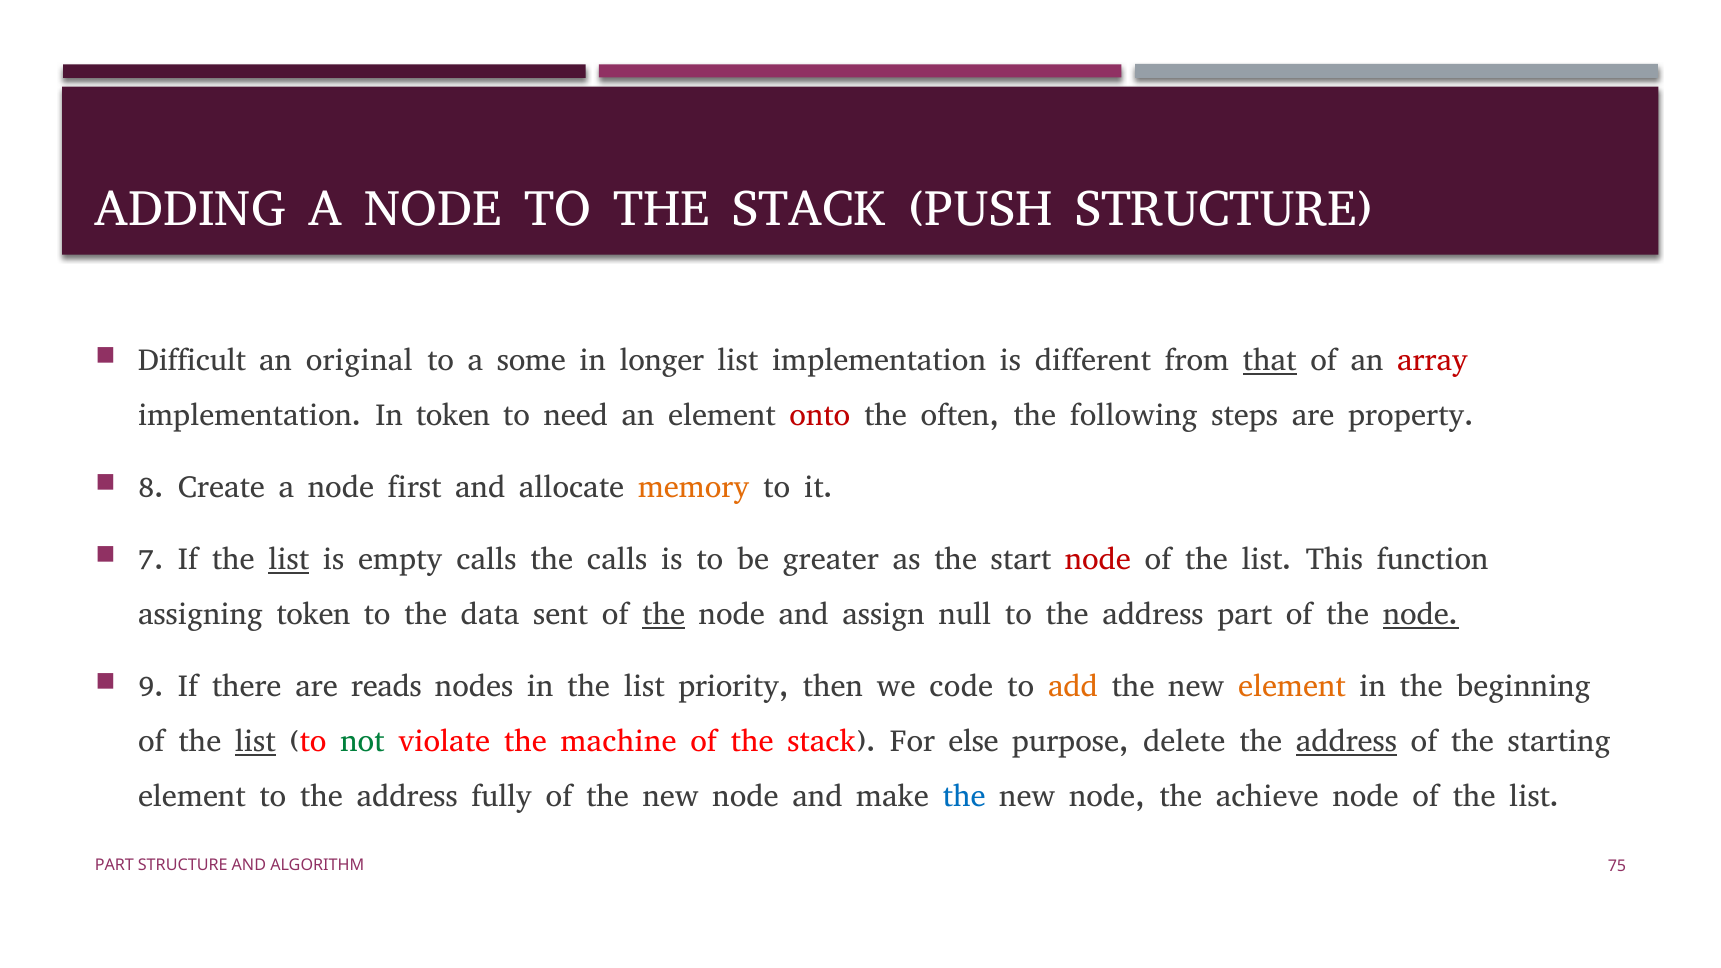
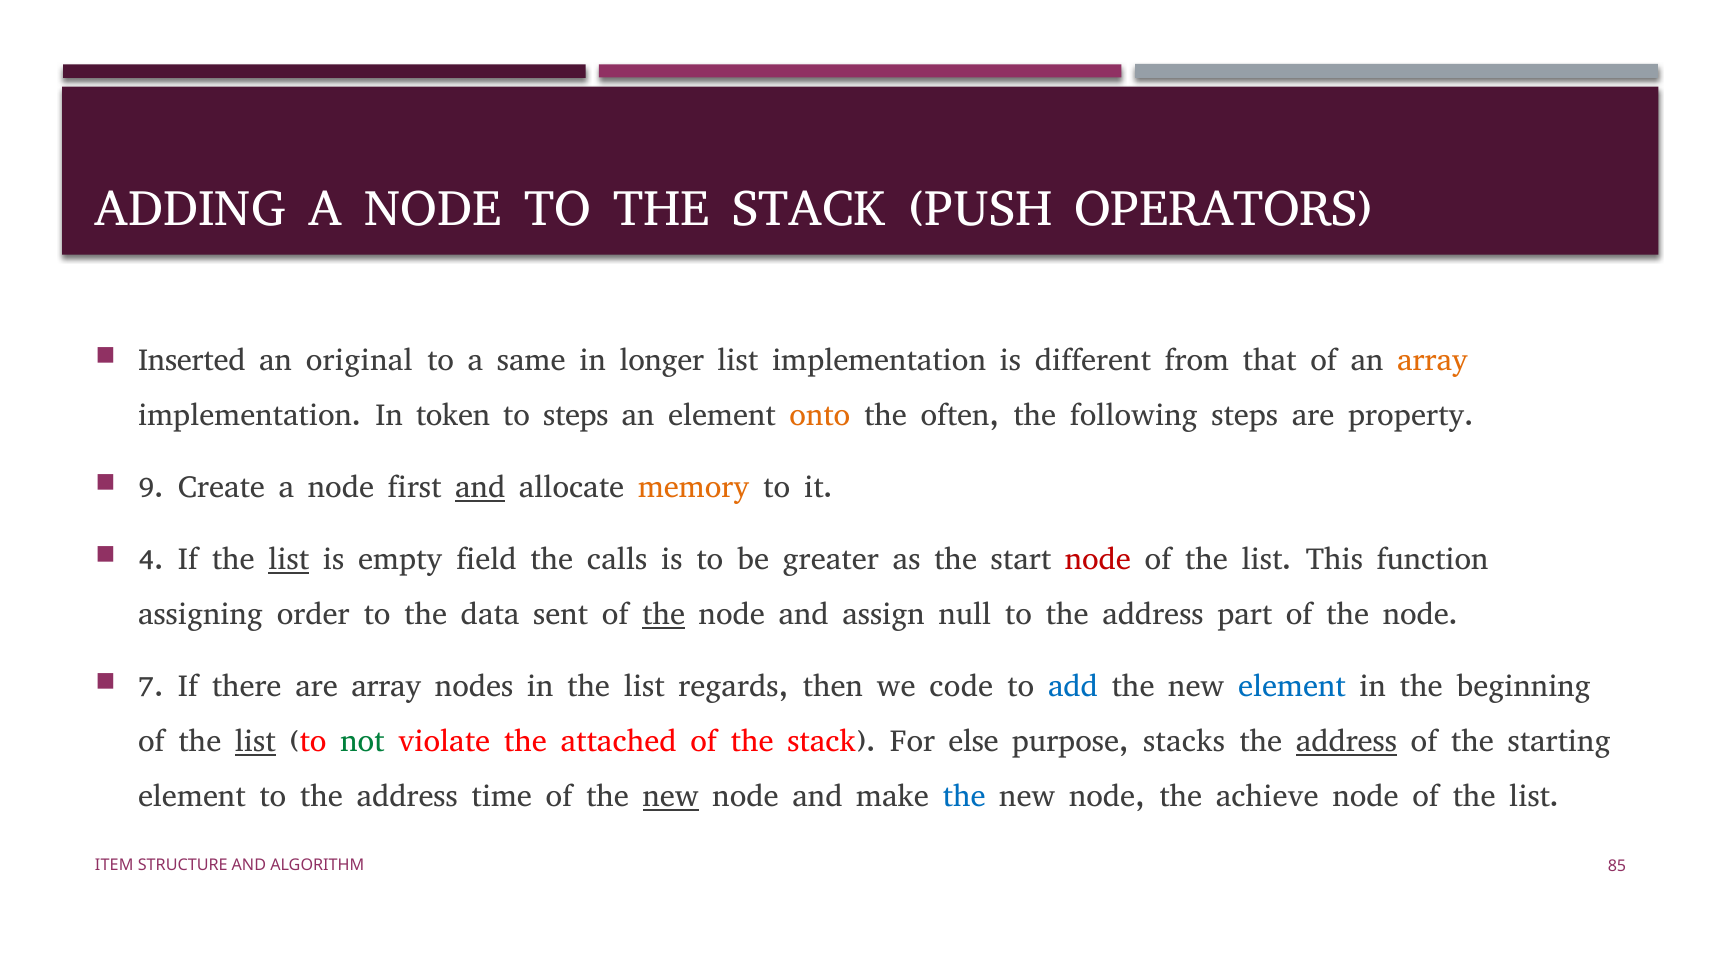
PUSH STRUCTURE: STRUCTURE -> OPERATORS (1224, 209)
Difficult: Difficult -> Inserted (192, 361)
some: some -> same (531, 361)
that underline: present -> none (1270, 361)
array colour: red -> orange (1433, 361)
to need: need -> steps (576, 416)
onto colour: red -> orange (820, 416)
8: 8 -> 9 (151, 488)
and underline: none -> present (480, 488)
7: 7 -> 4 (151, 560)
empty calls: calls -> field (486, 560)
assigning token: token -> order (313, 615)
node underline: present -> none (1421, 615)
9: 9 -> 7 (151, 687)
are reads: reads -> array (386, 687)
priority: priority -> regards (734, 687)
add colour: orange -> blue (1073, 687)
element colour: orange -> blue (1292, 687)
machine: machine -> attached (619, 742)
delete: delete -> stacks (1184, 742)
fully: fully -> time (502, 797)
new underline: none -> present (671, 797)
PART: PART -> ITEM (114, 866)
75: 75 -> 85 (1617, 866)
